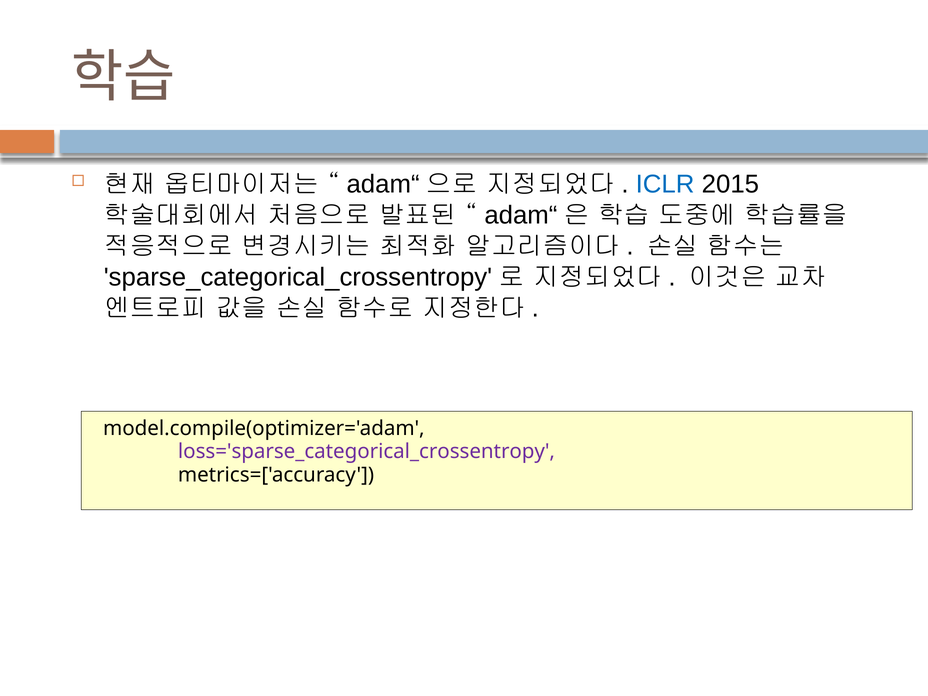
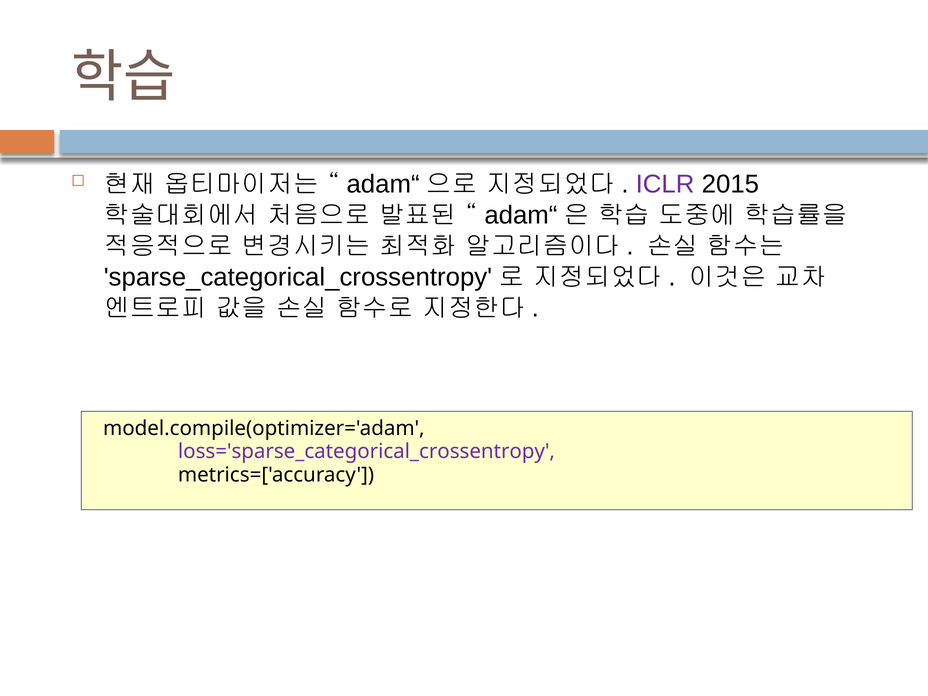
ICLR colour: blue -> purple (665, 184)
